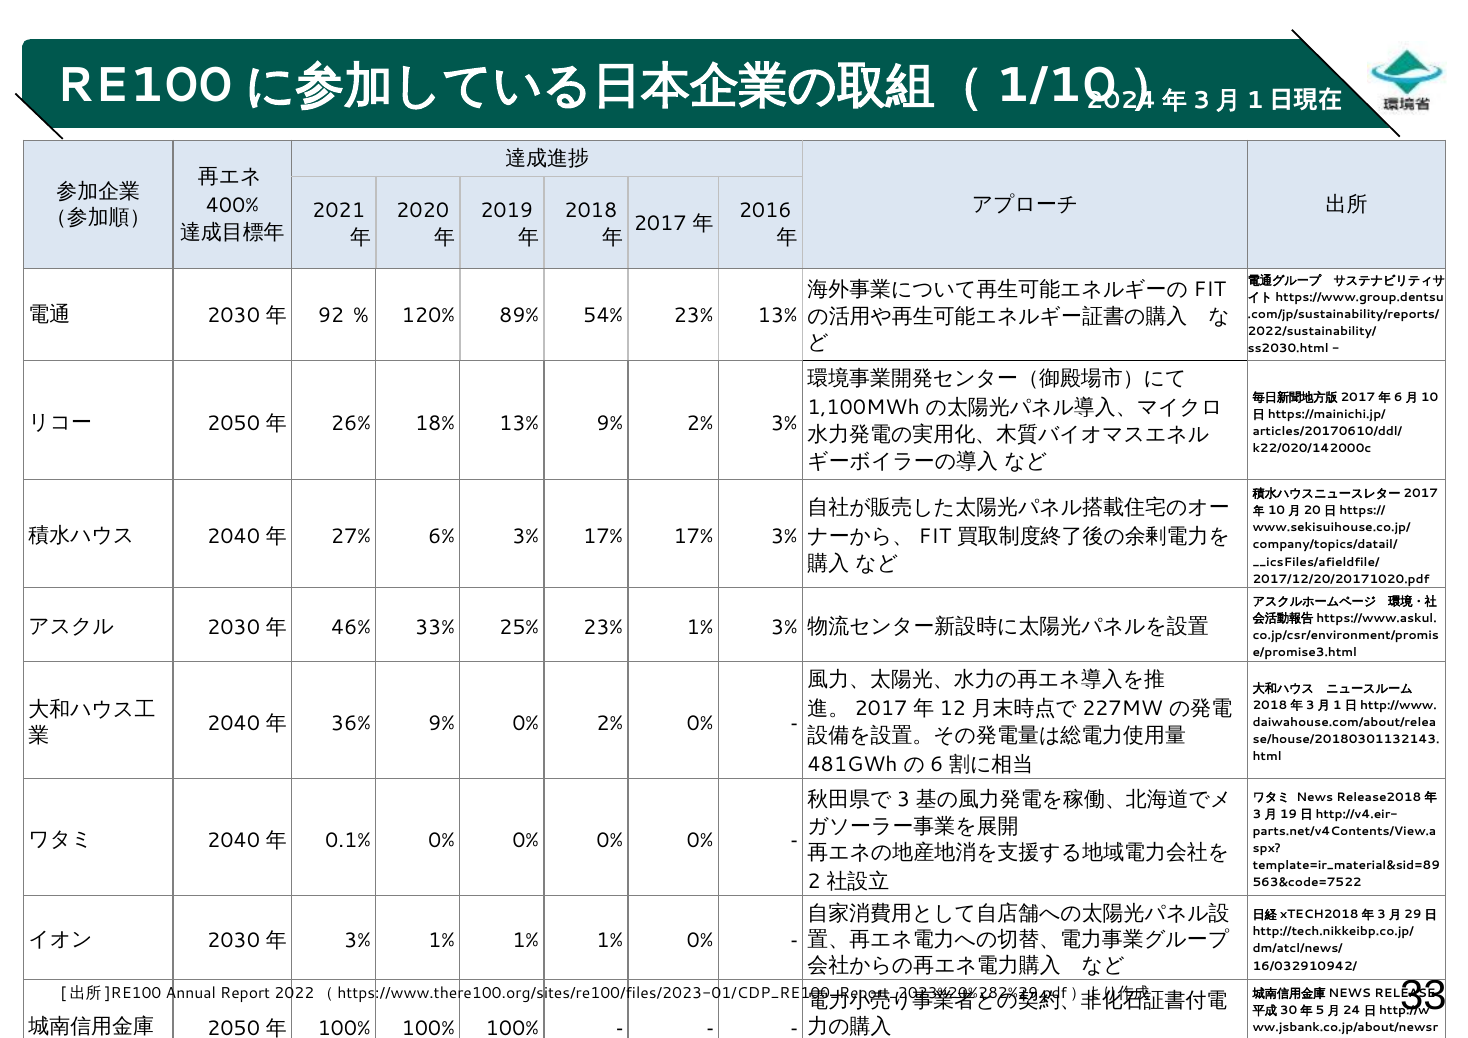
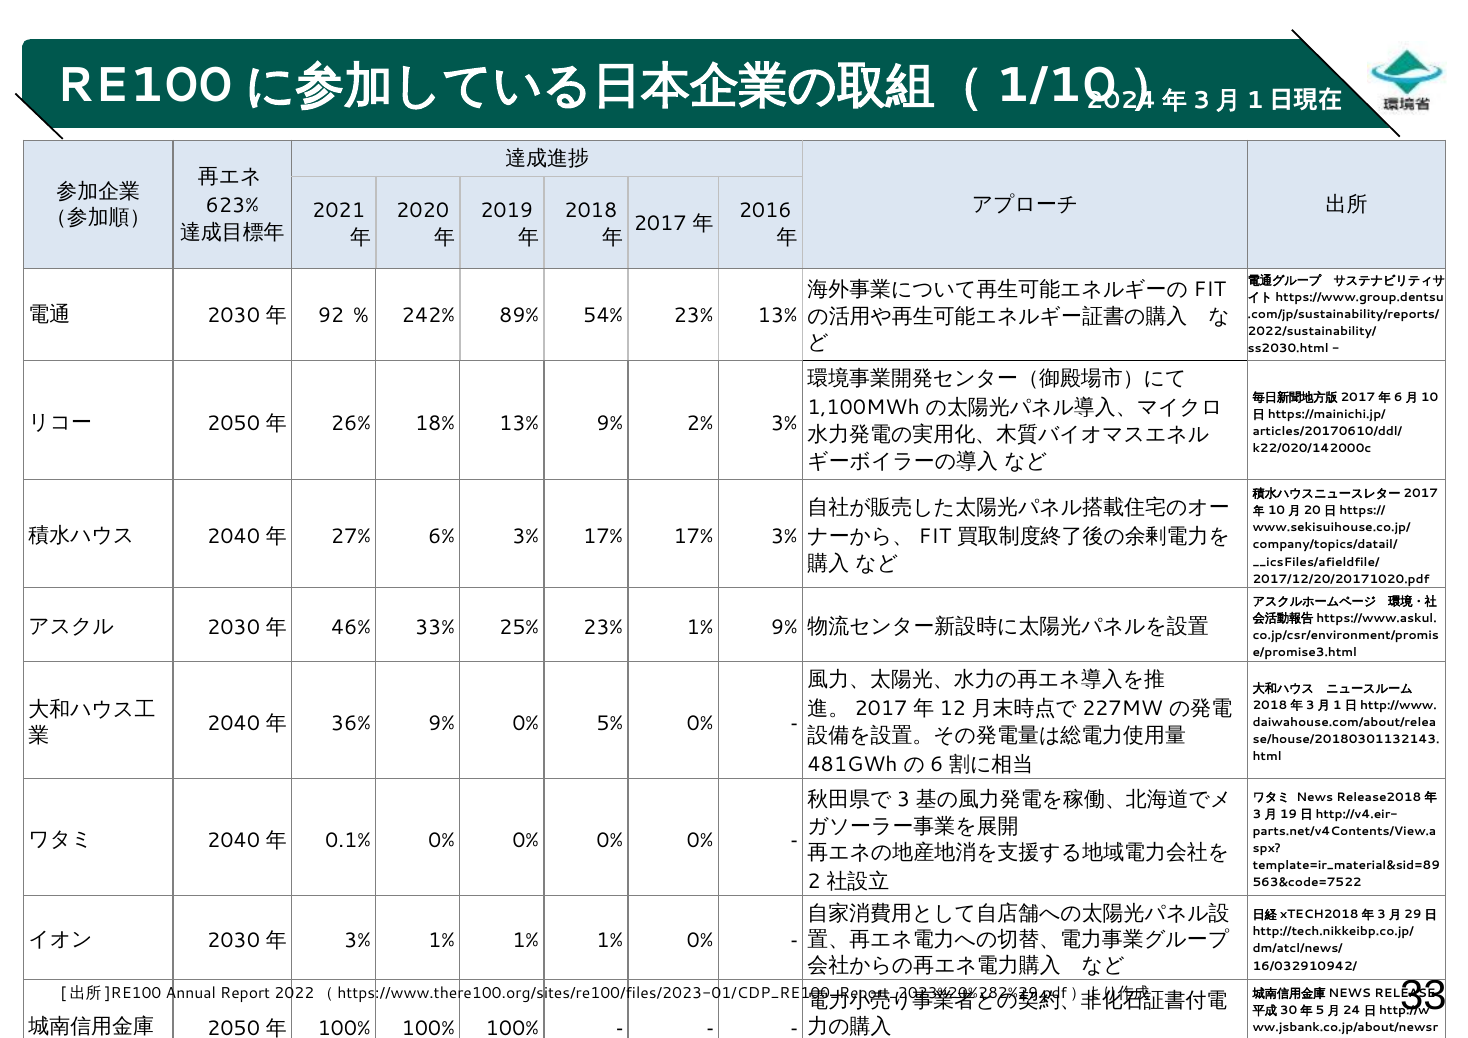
400%: 400% -> 623% (232, 206)
120%: 120% -> 242% (428, 316)
1% 3%: 3% -> 9% (784, 628)
0% 2%: 2% -> 5% (610, 724)
